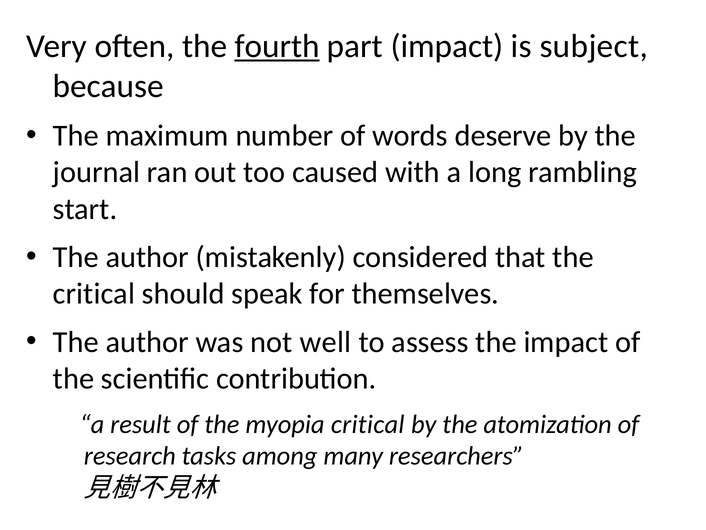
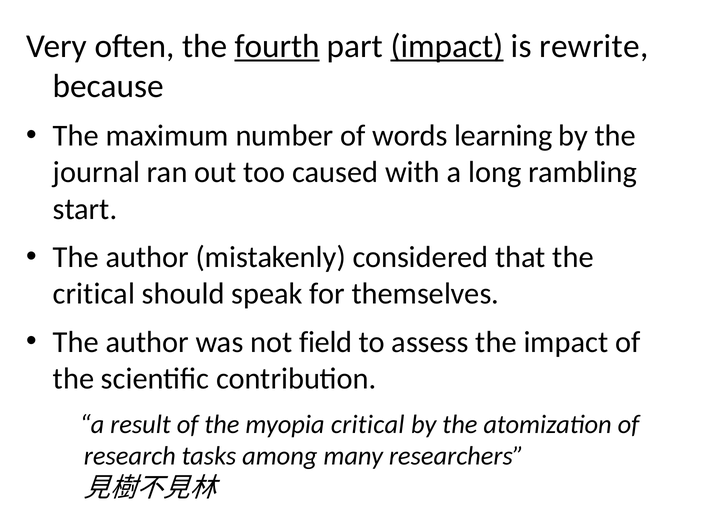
impact underline: none -> present (447, 46)
subject: subject -> rewrite (594, 46)
deserve: deserve -> learning (503, 136)
well: well -> field (326, 342)
